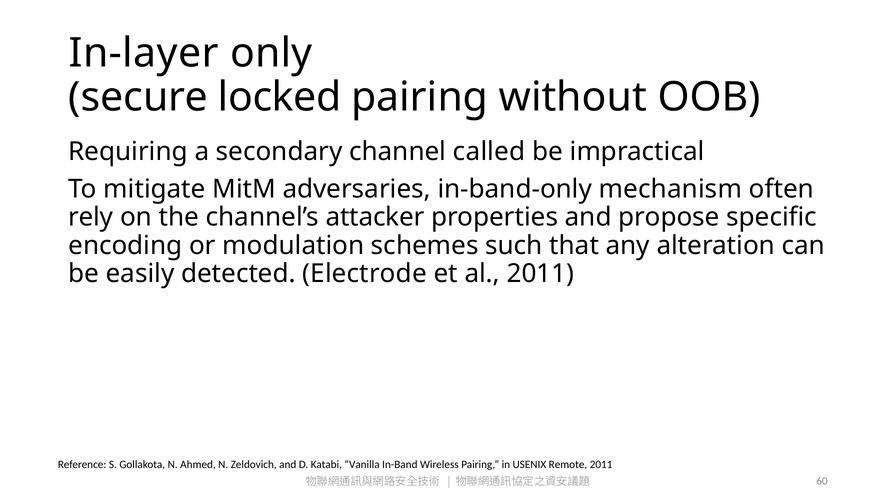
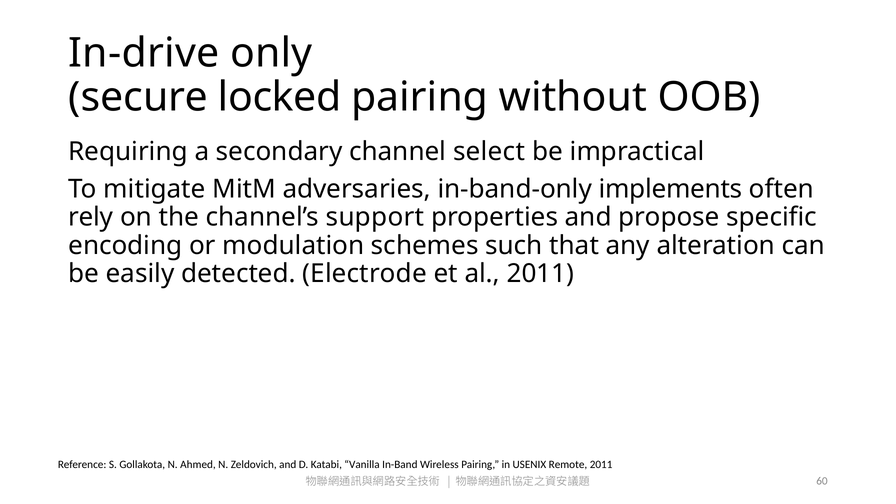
In-layer: In-layer -> In-drive (144, 53)
called: called -> select (489, 151)
mechanism: mechanism -> implements (671, 189)
attacker: attacker -> support (375, 217)
